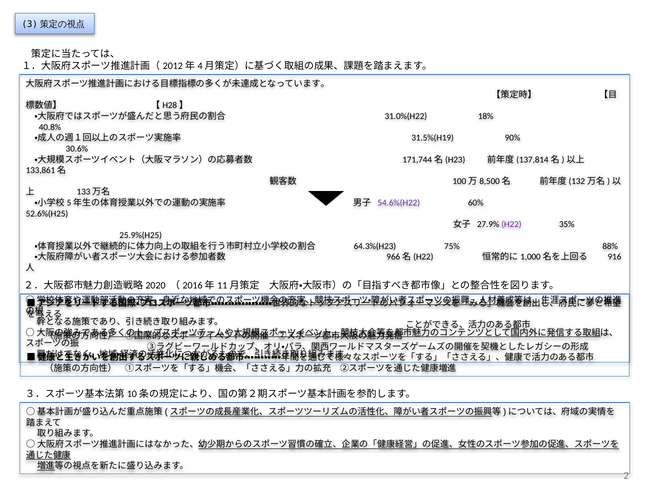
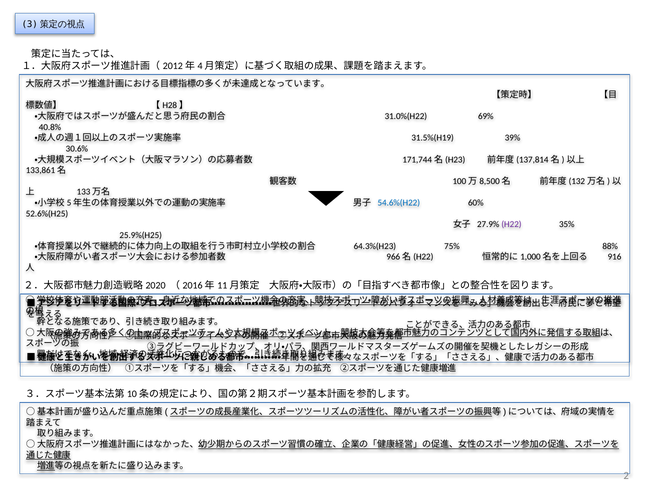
18%: 18% -> 69% (486, 116)
90%: 90% -> 39% (513, 138)
54.6%(H22 colour: purple -> blue (399, 203)
